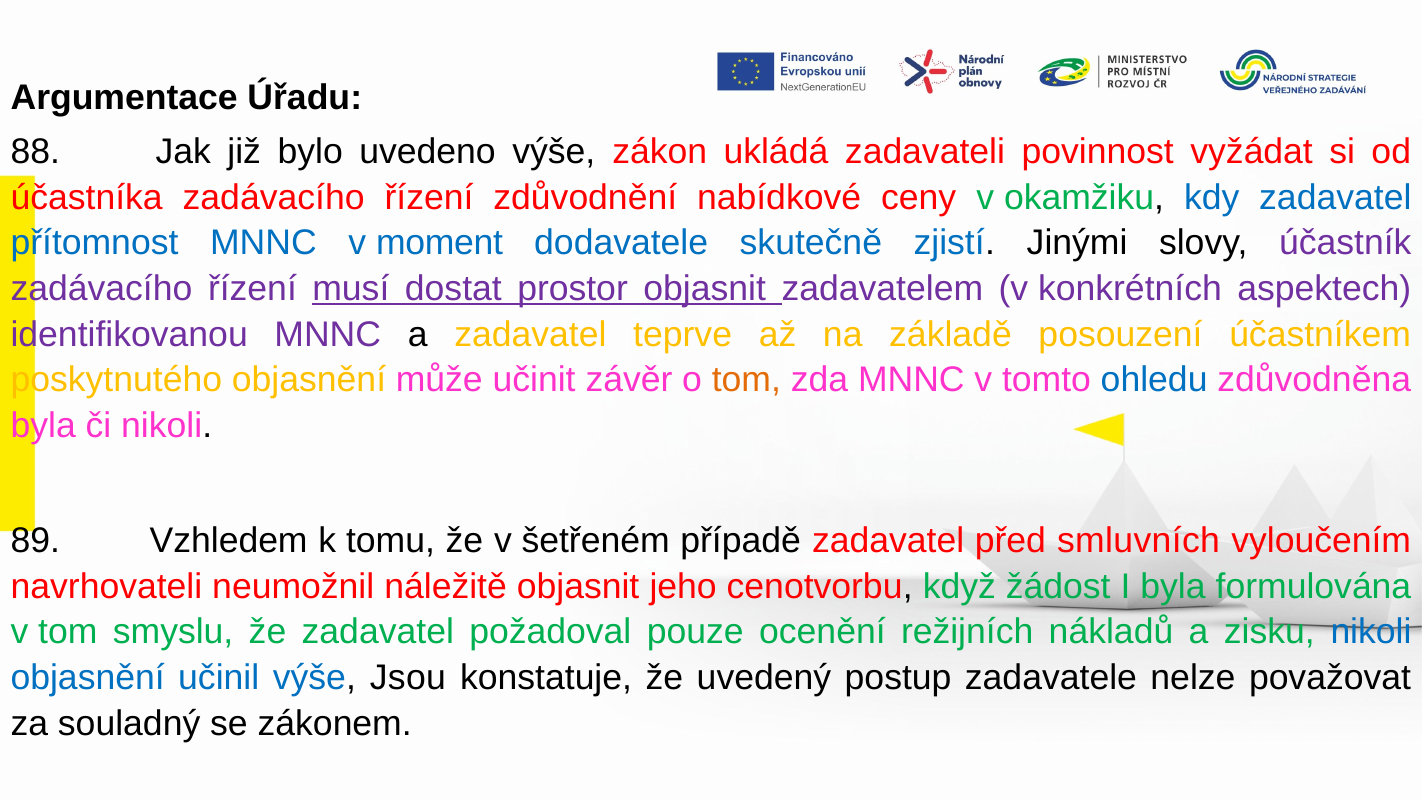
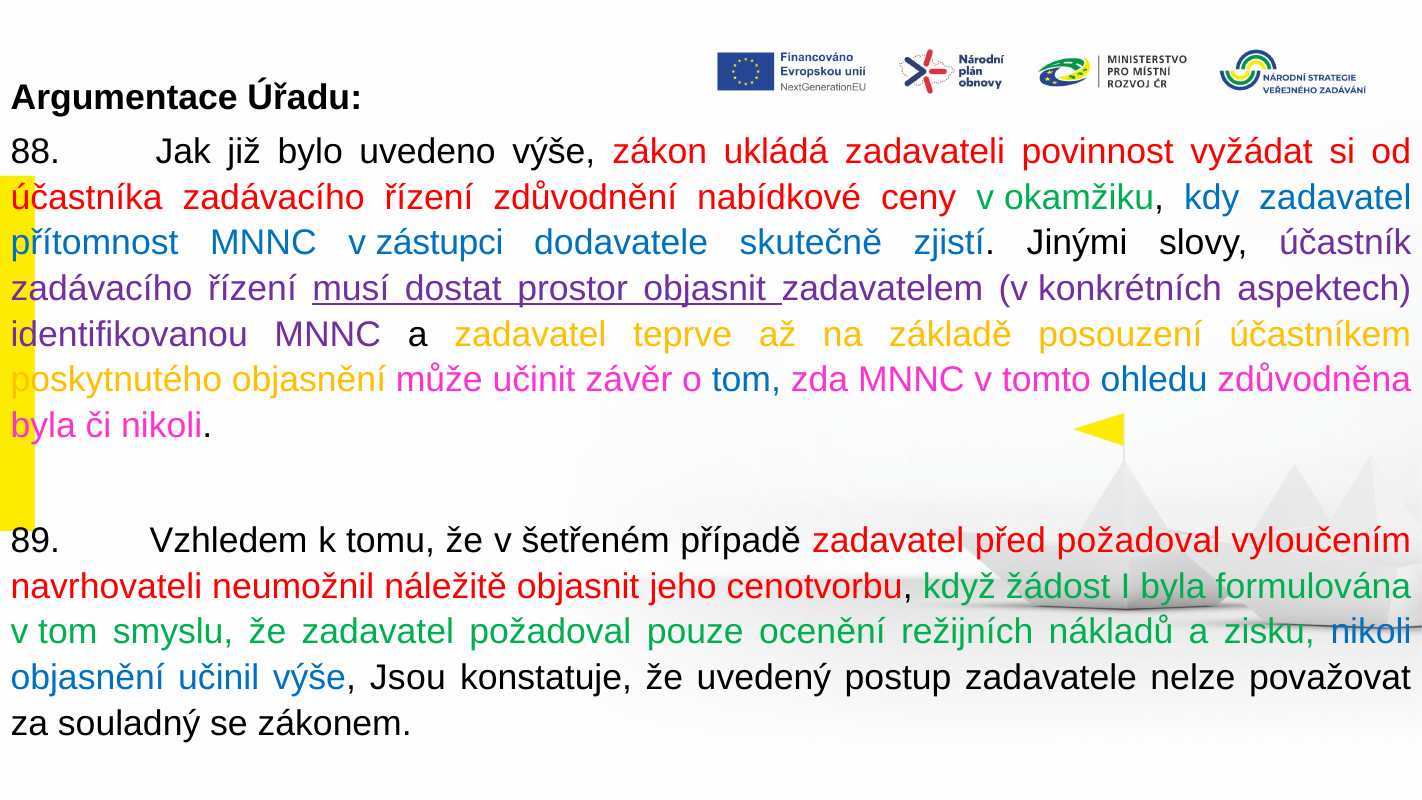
moment: moment -> zástupci (440, 243)
tom colour: orange -> blue (746, 380)
před smluvních: smluvních -> požadoval (1139, 541)
